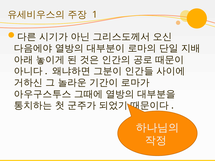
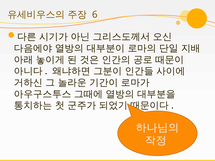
1: 1 -> 6 (95, 15)
